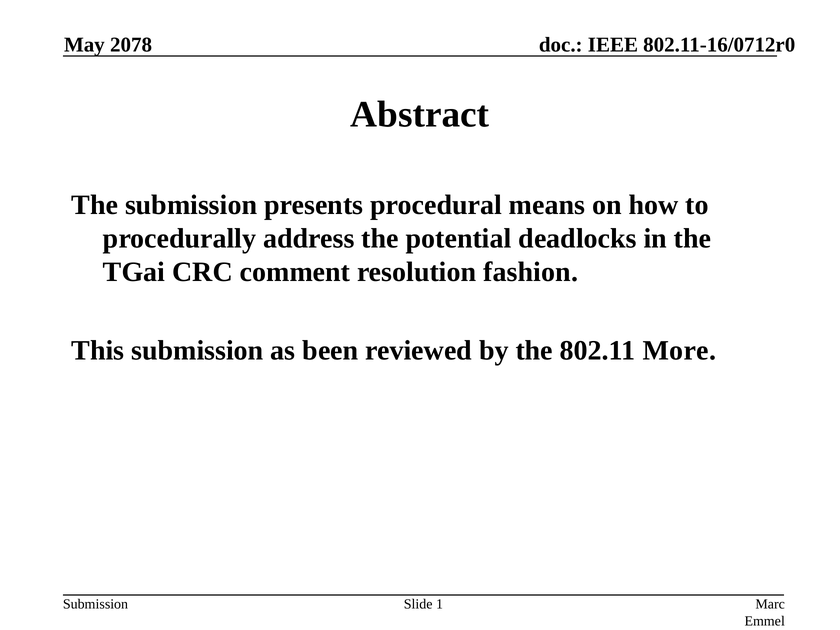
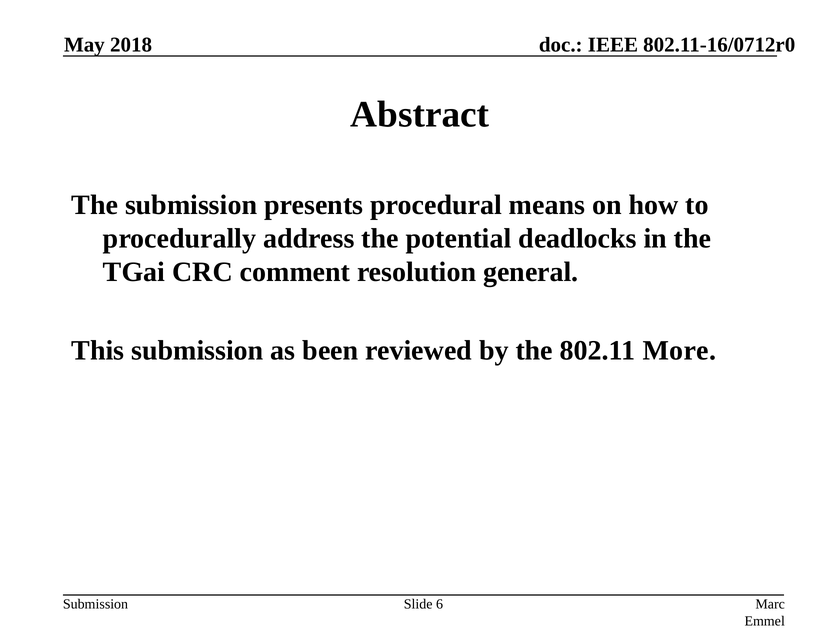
2078: 2078 -> 2018 (131, 45)
fashion: fashion -> general (531, 272)
1: 1 -> 6 (440, 604)
